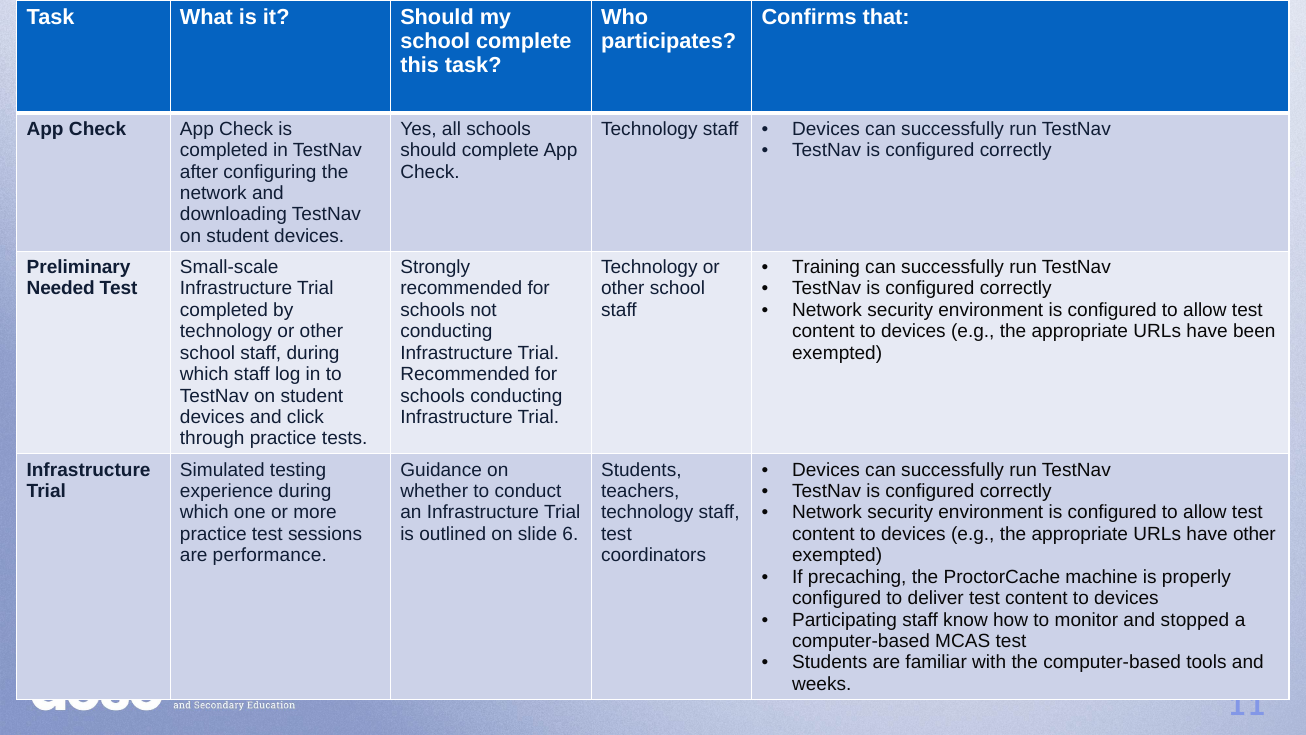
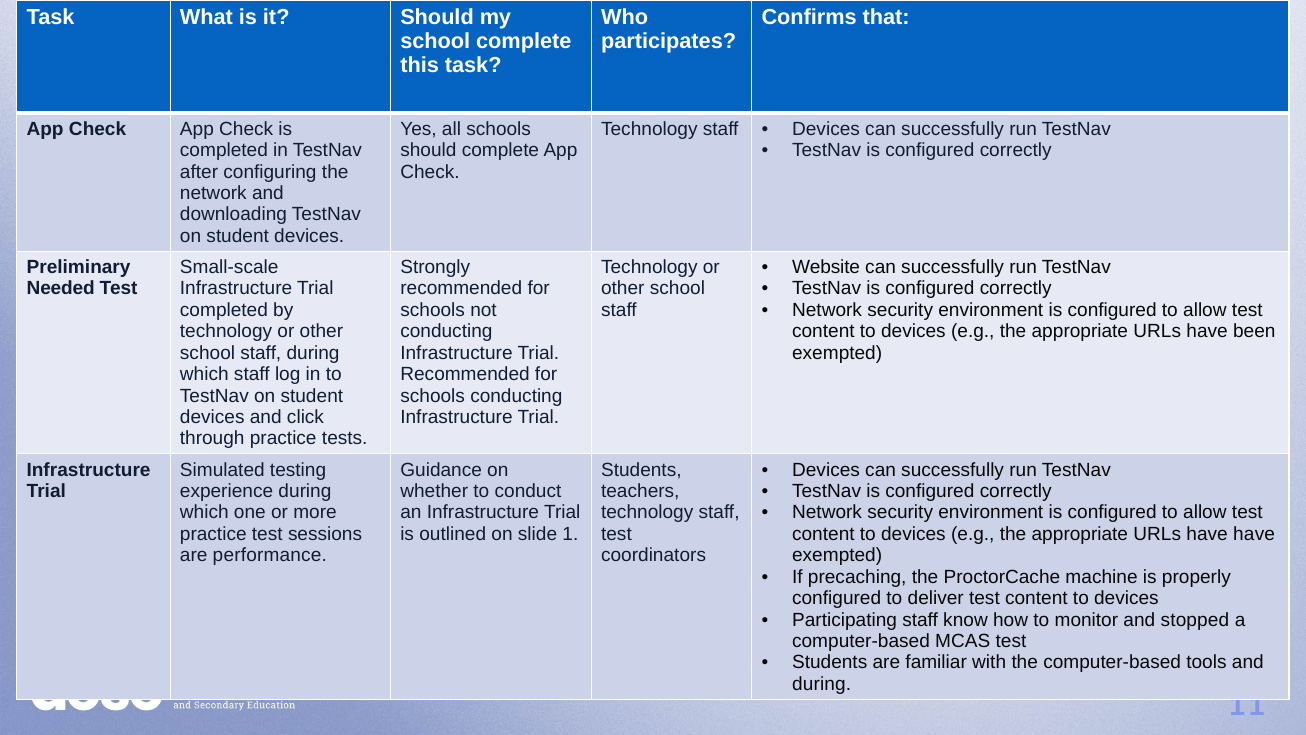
Training: Training -> Website (826, 267)
6: 6 -> 1 (570, 534)
have other: other -> have (1254, 534)
weeks: weeks -> during (822, 684)
